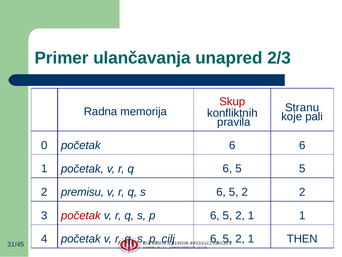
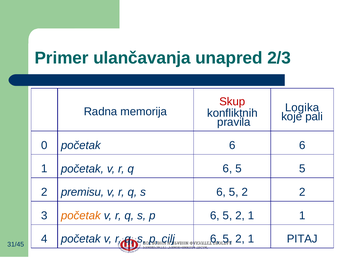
Stranu: Stranu -> Logika (302, 107)
početak colour: red -> orange (81, 215)
THEN: THEN -> PITAJ (302, 238)
